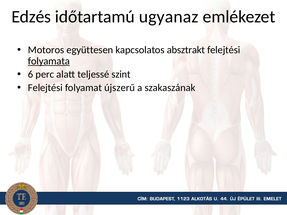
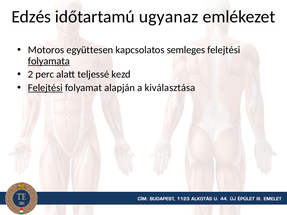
absztrakt: absztrakt -> semleges (186, 50)
6: 6 -> 2 (31, 74)
szint: szint -> kezd (121, 74)
Felejtési underline: none -> present (45, 88)
újszerű: újszerű -> alapján (120, 88)
szakaszának: szakaszának -> kiválasztása (170, 88)
